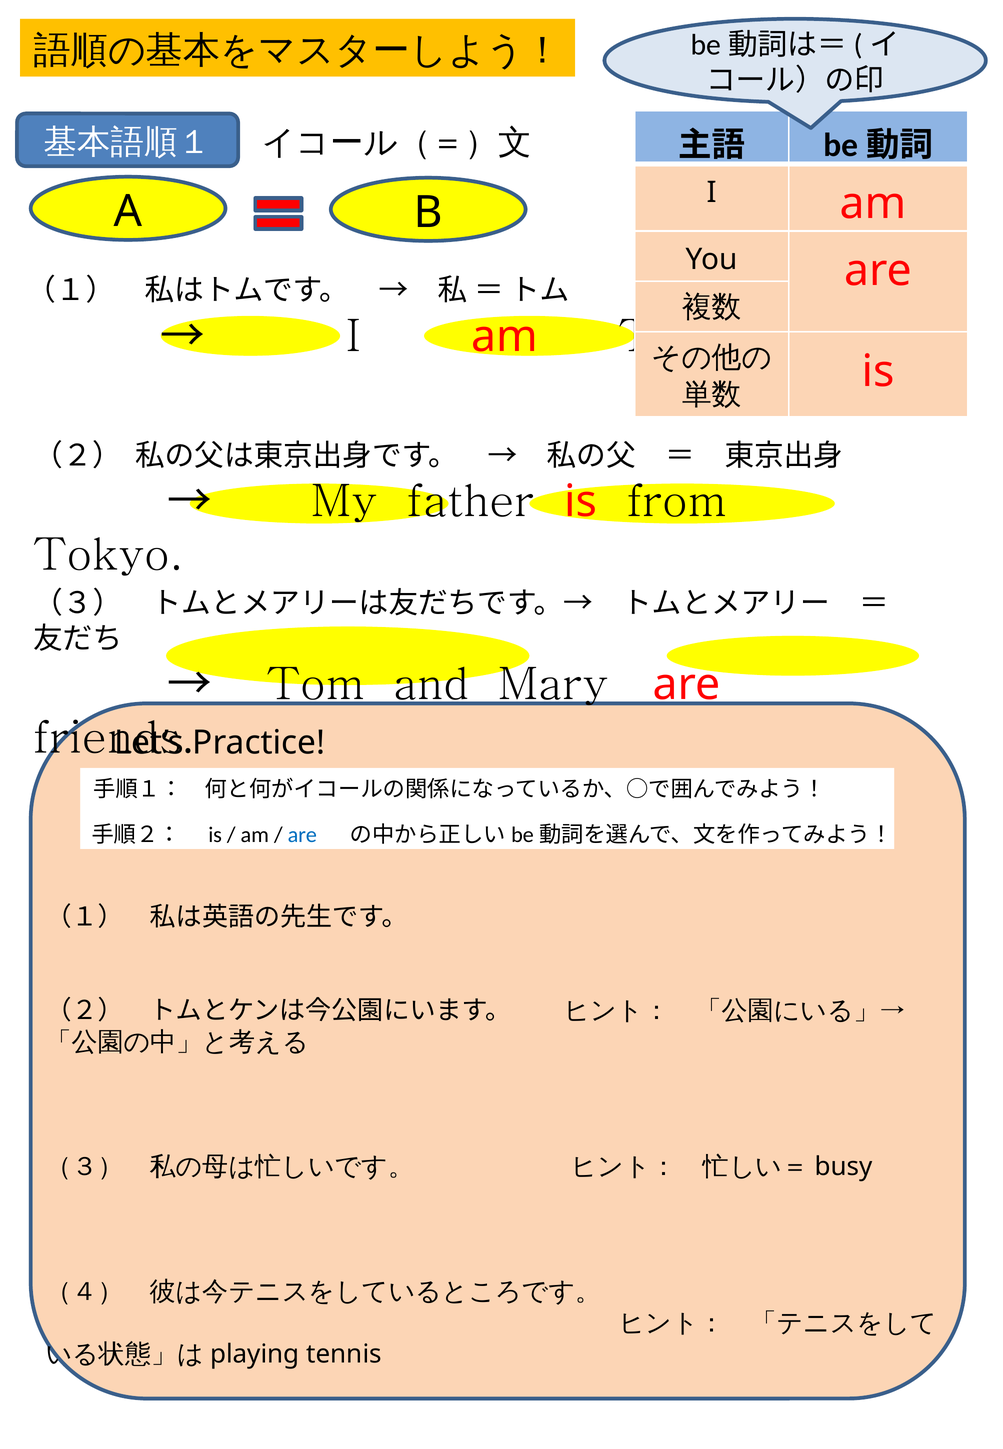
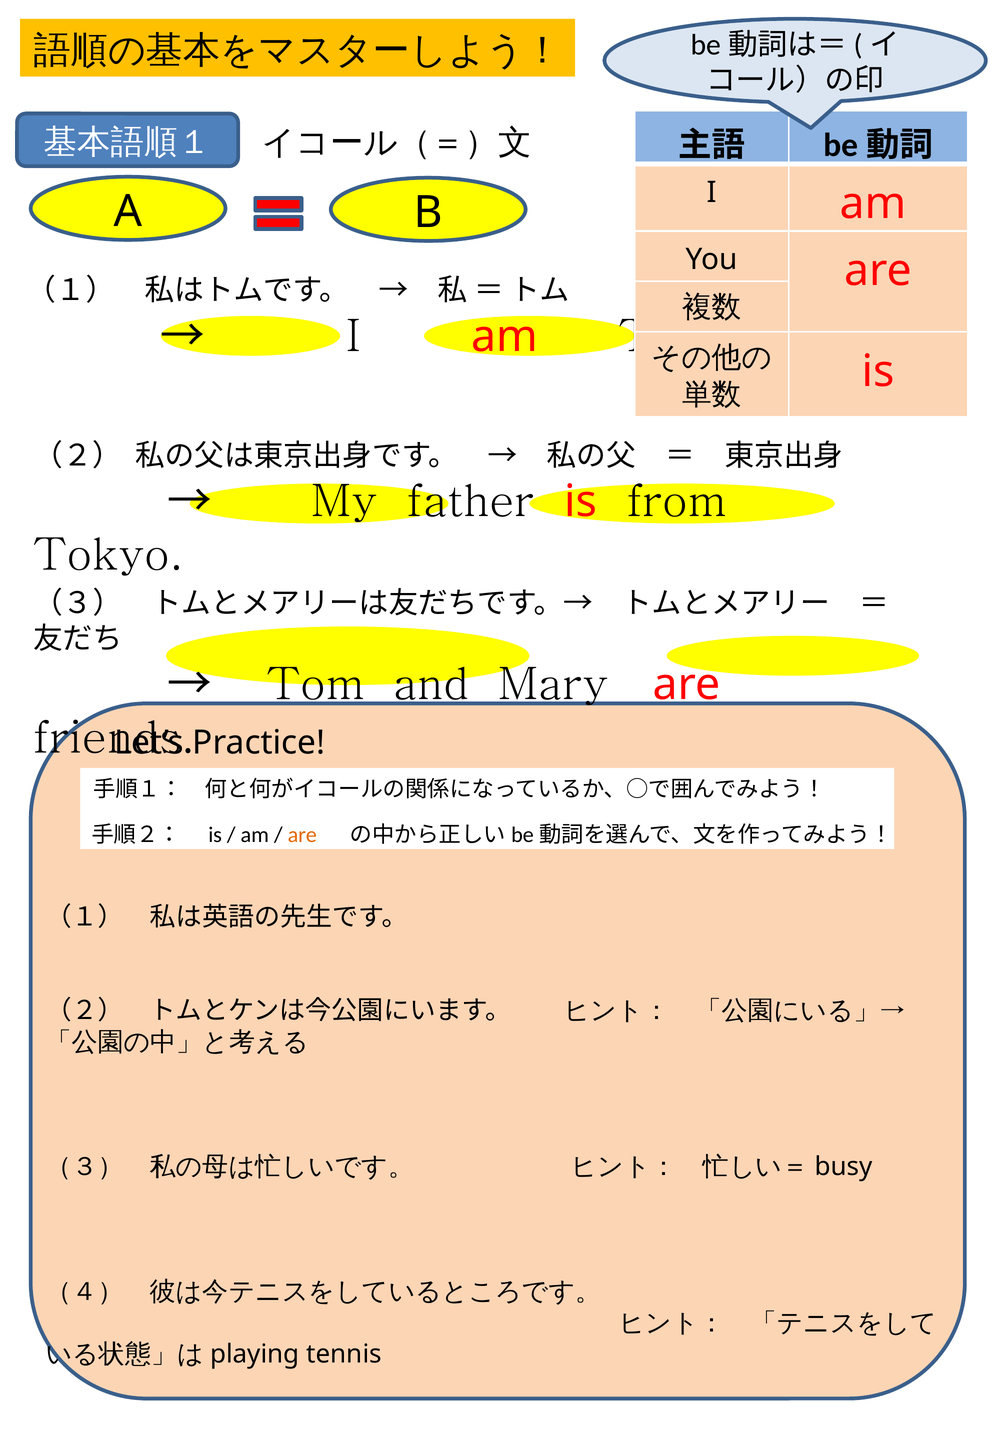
are colour: blue -> orange (302, 835)
